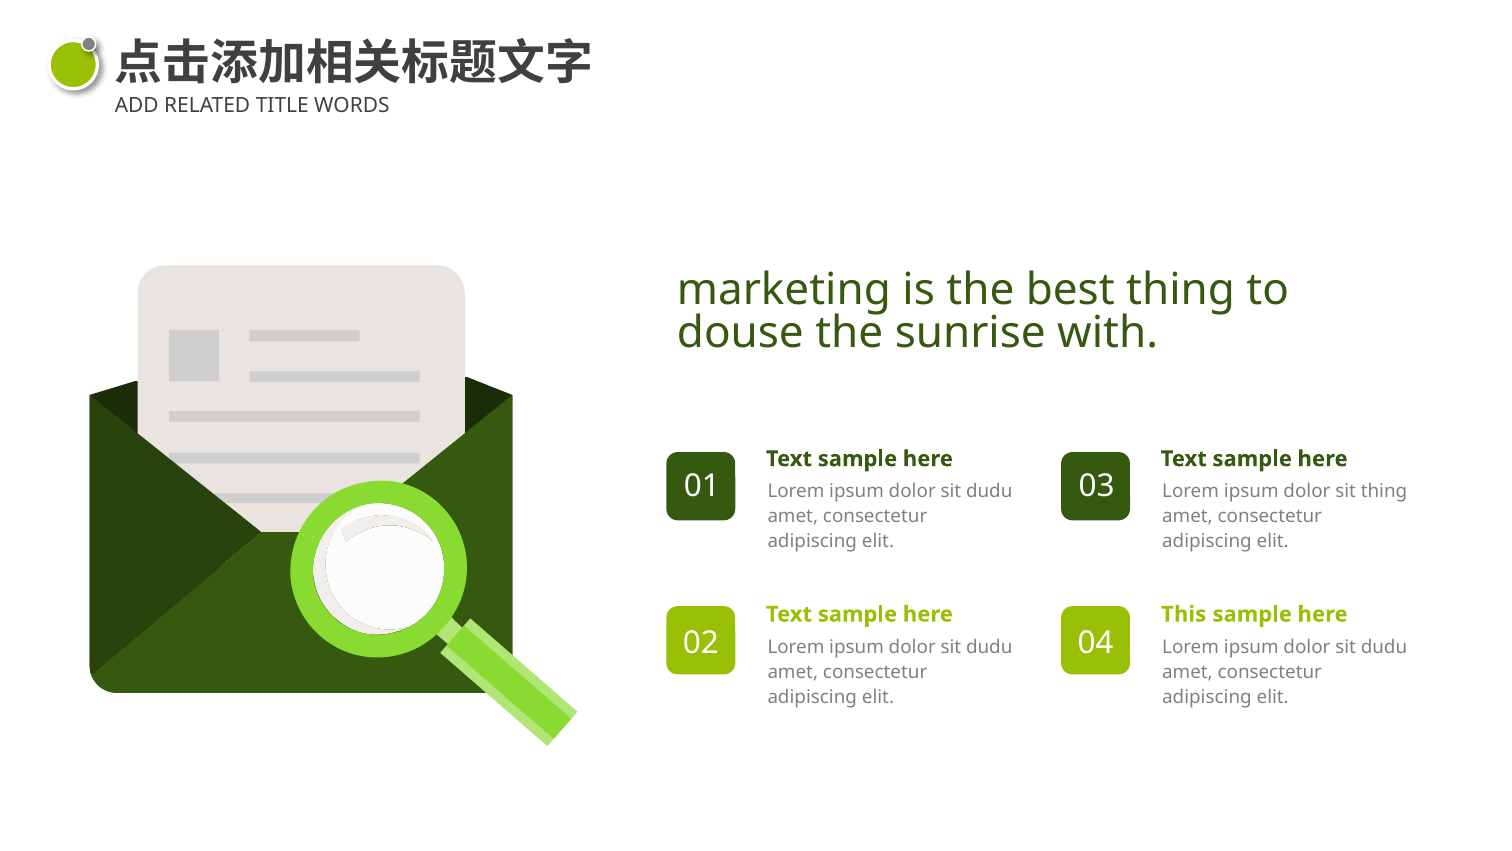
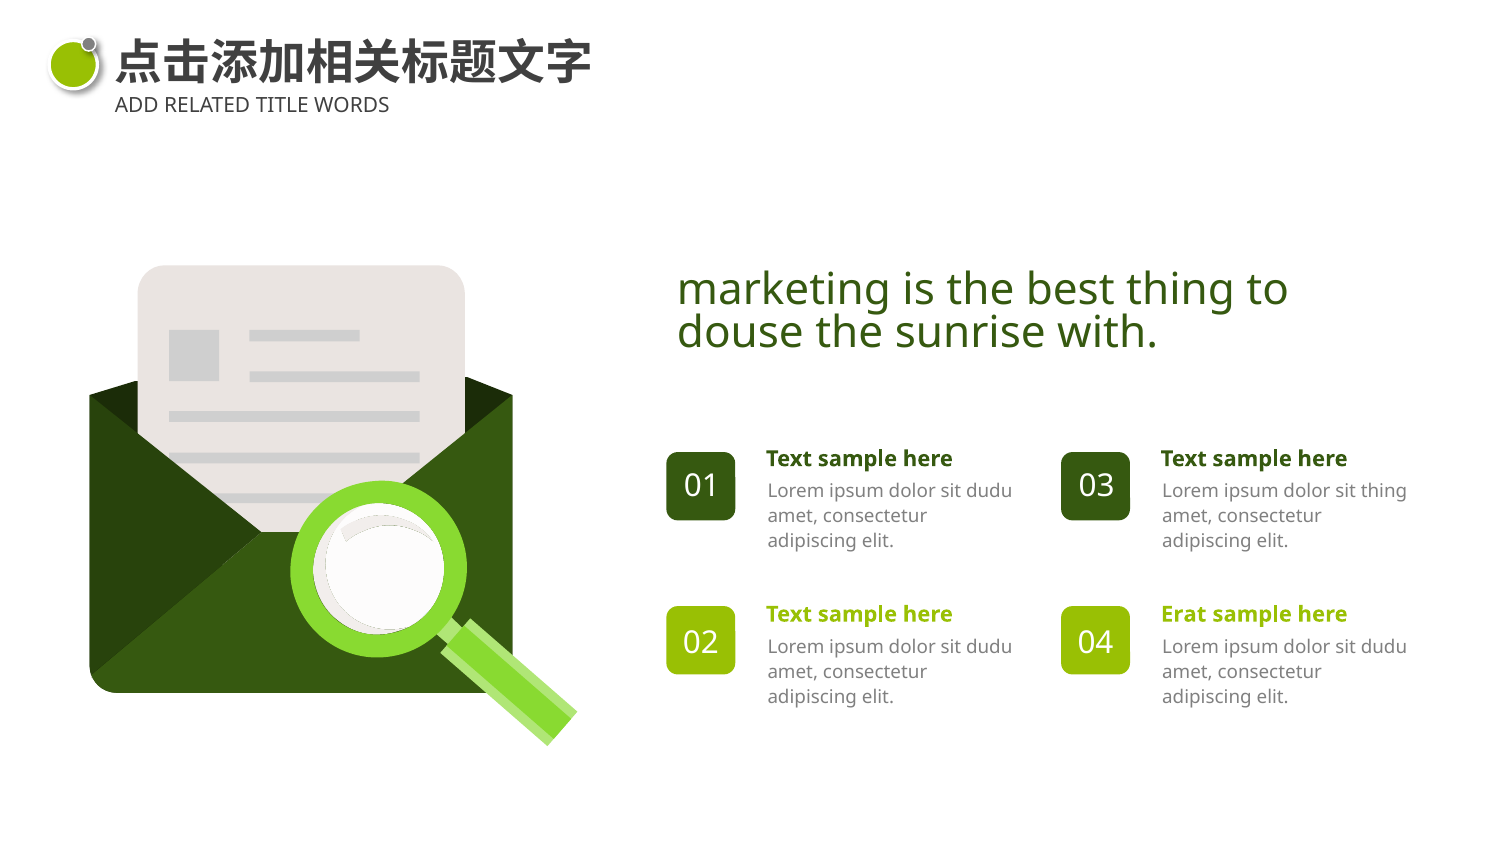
This: This -> Erat (1184, 614)
